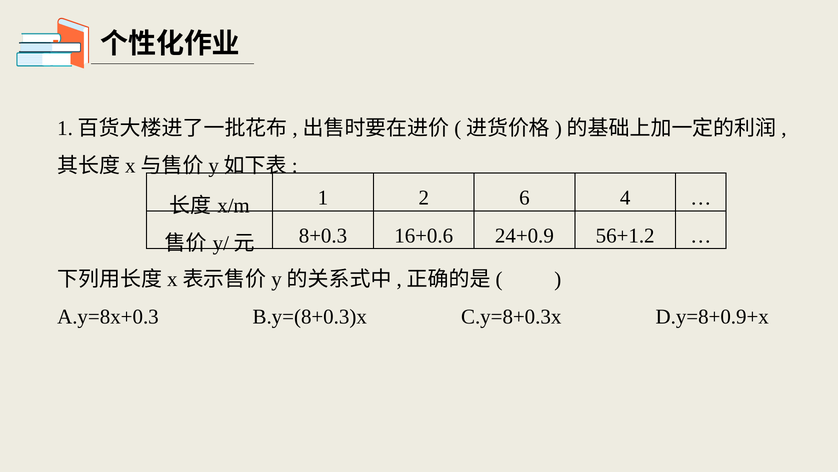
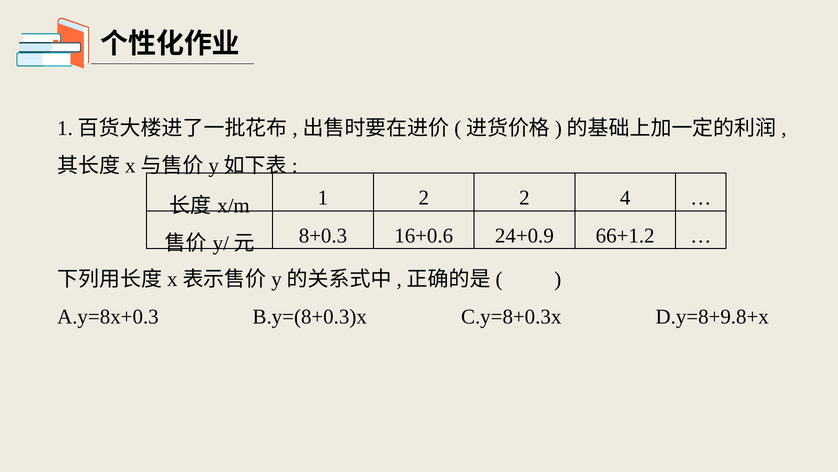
2 6: 6 -> 2 (524, 198)
56+1.2: 56+1.2 -> 66+1.2 (625, 235)
D.y=8+0.9+x: D.y=8+0.9+x -> D.y=8+9.8+x (712, 316)
